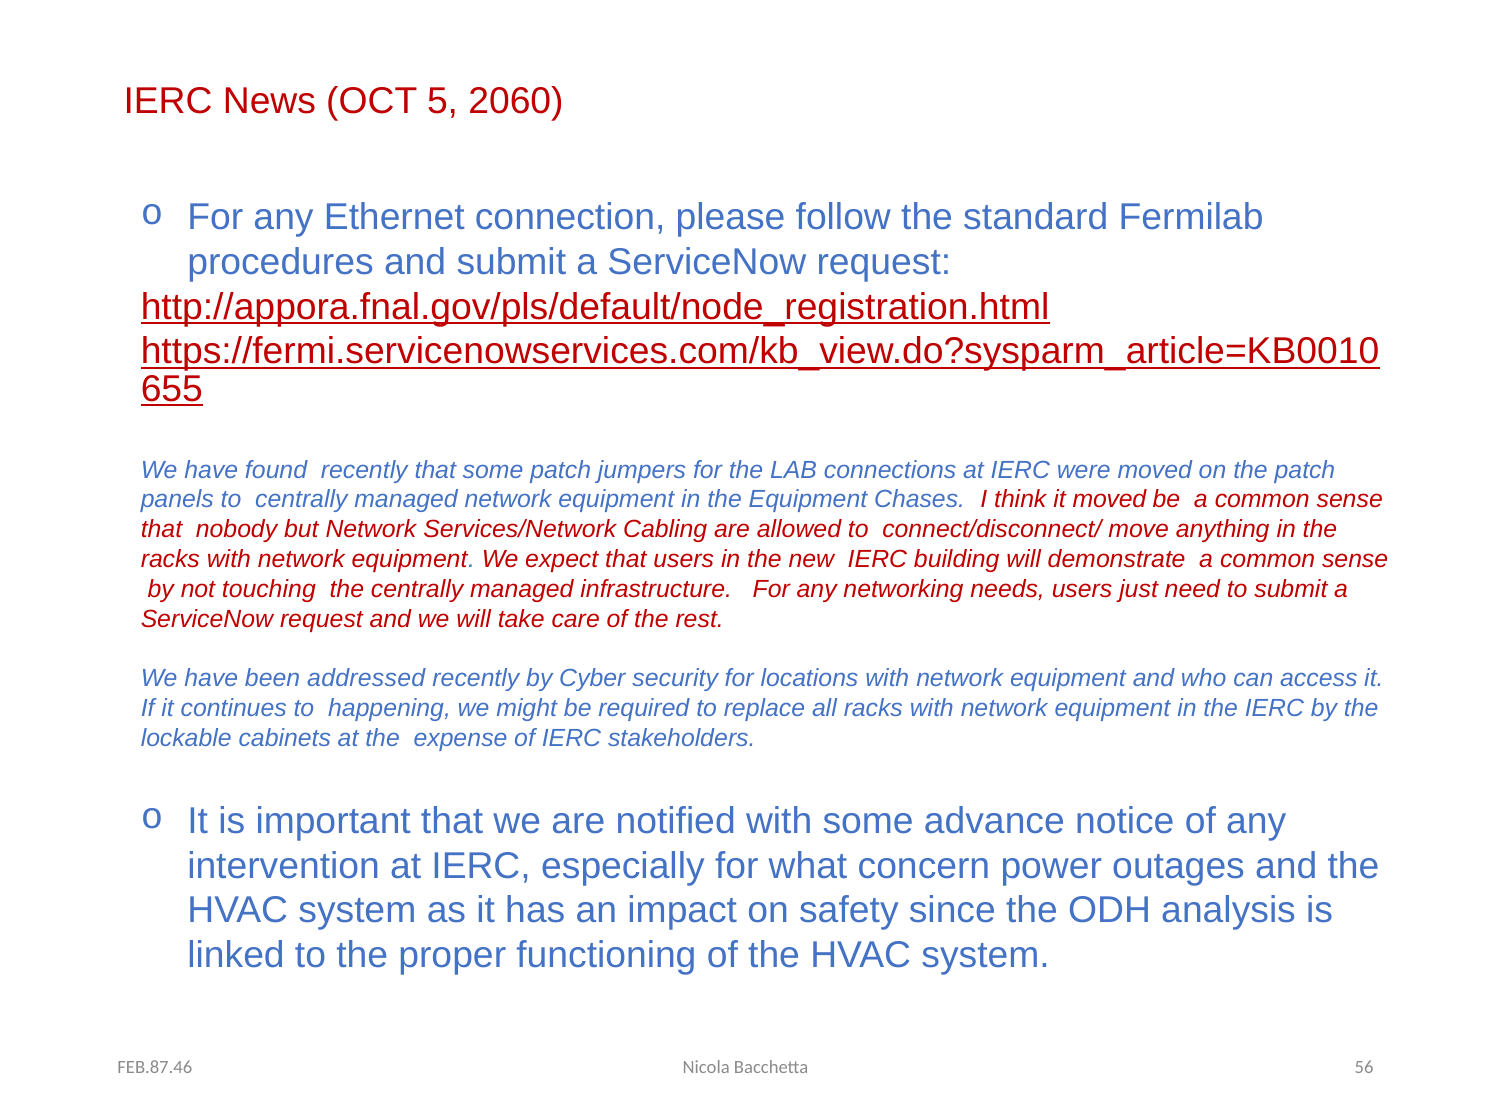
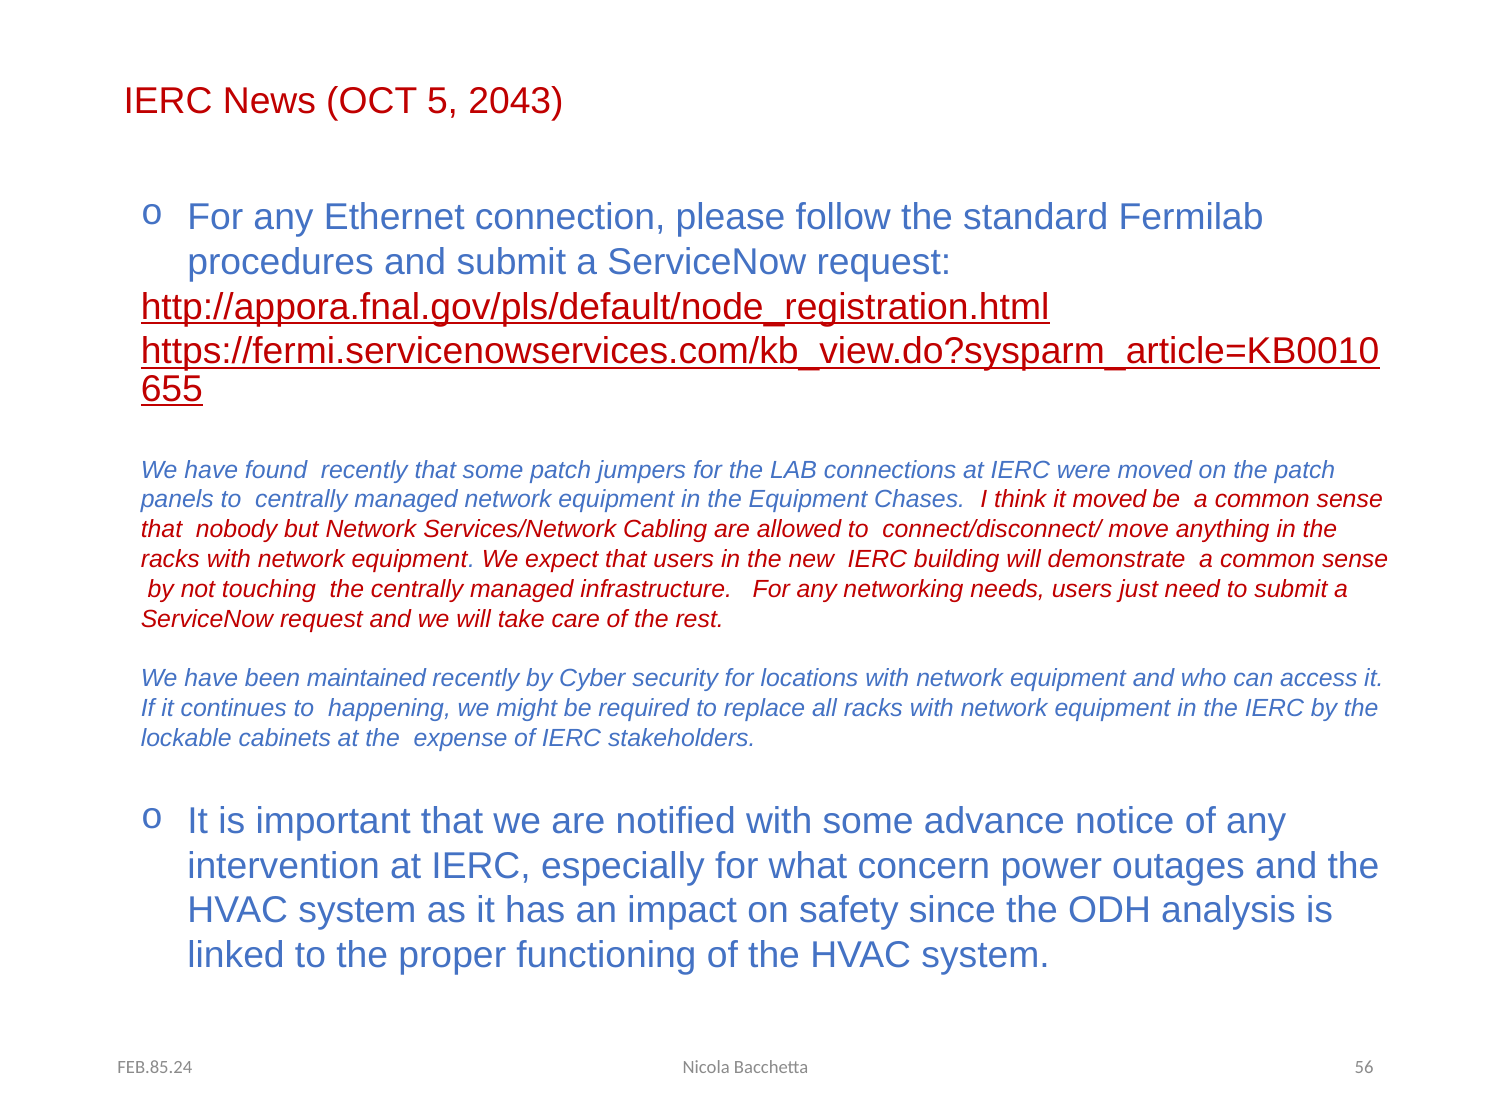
2060: 2060 -> 2043 (516, 101)
addressed: addressed -> maintained (366, 679)
FEB.87.46: FEB.87.46 -> FEB.85.24 (155, 1067)
